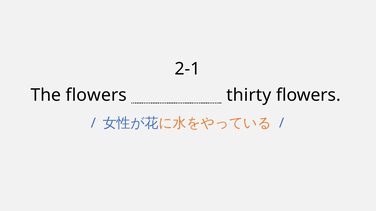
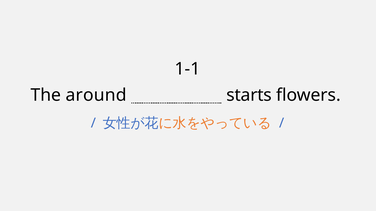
2-1: 2-1 -> 1-1 (188, 69)
The flowers: flowers -> around (96, 95)
thirty: thirty -> starts (249, 95)
